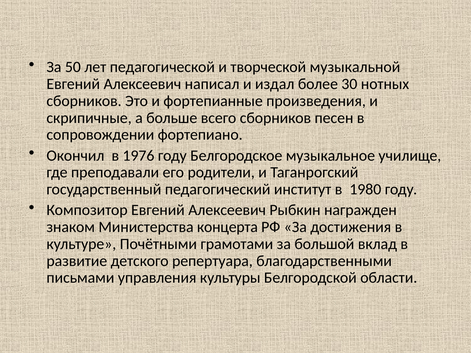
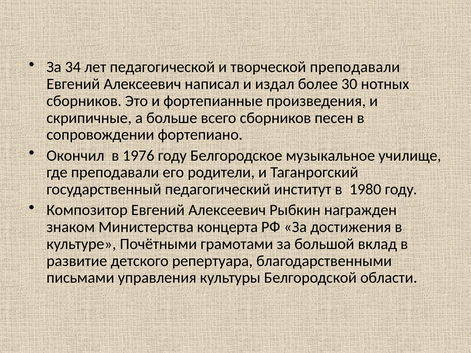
50: 50 -> 34 (73, 67)
творческой музыкальной: музыкальной -> преподавали (355, 67)
